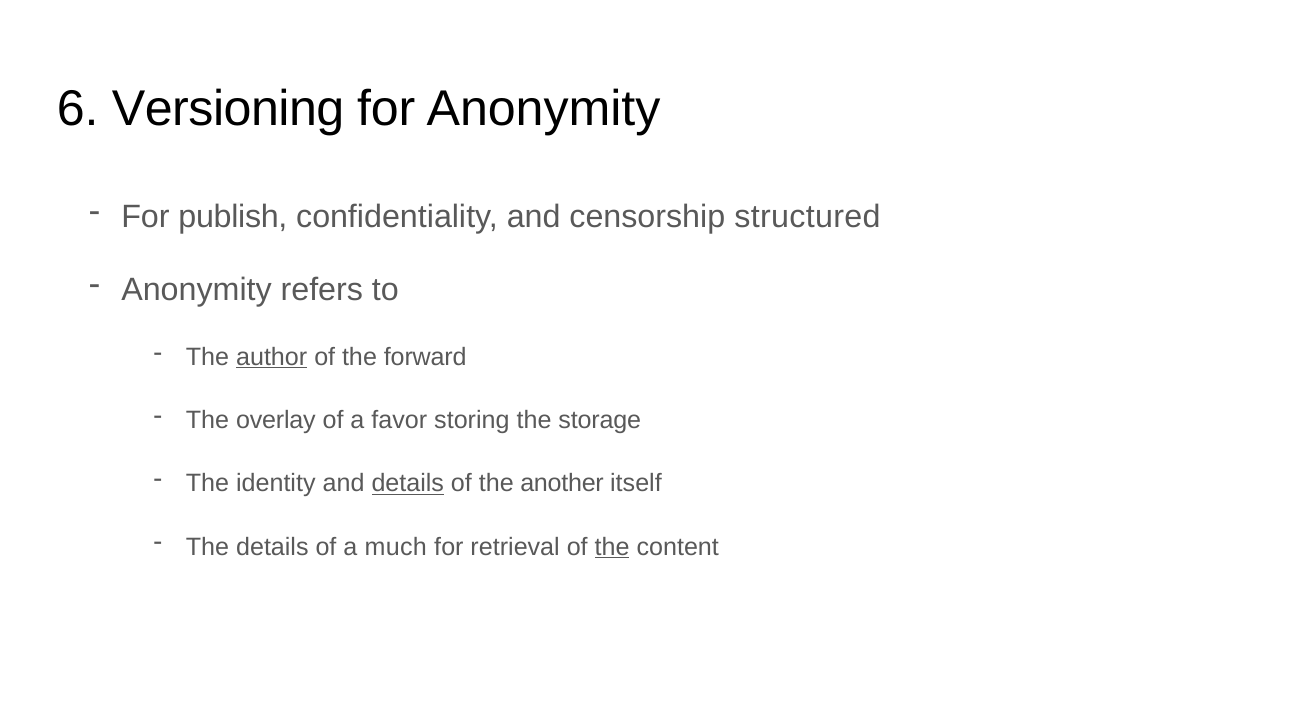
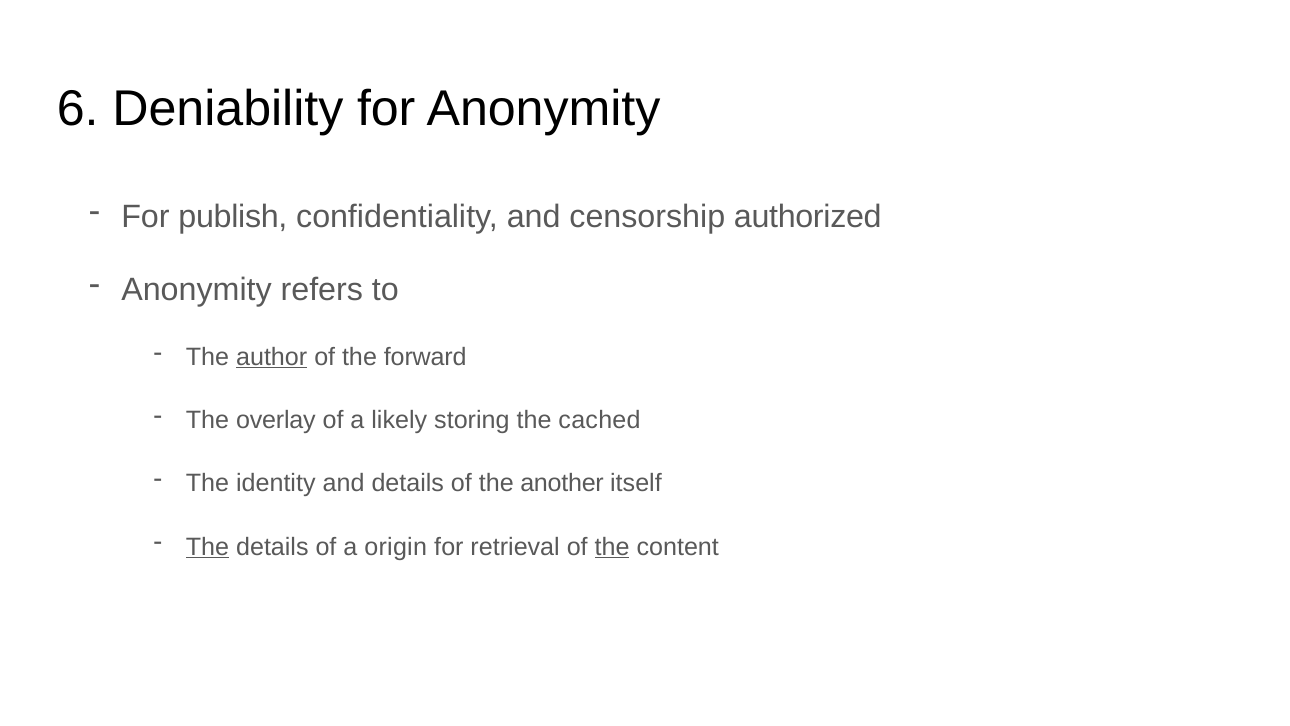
Versioning: Versioning -> Deniability (228, 109)
structured: structured -> authorized (808, 217)
favor: favor -> likely (399, 420)
storage: storage -> cached (600, 420)
details underline: present -> none (408, 483)
The underline: none -> present (207, 546)
much: much -> origin (396, 546)
